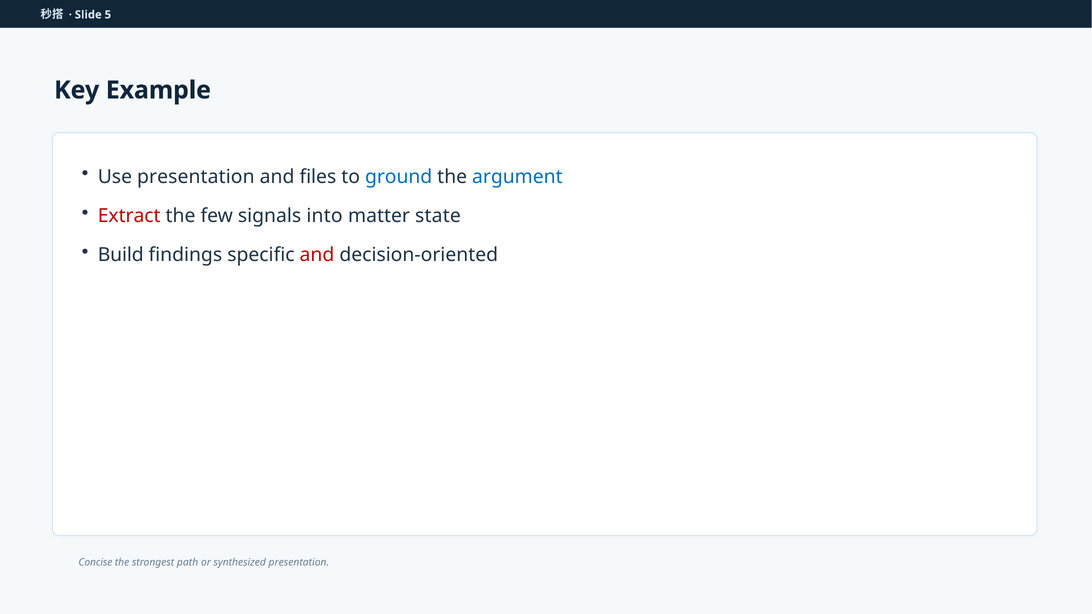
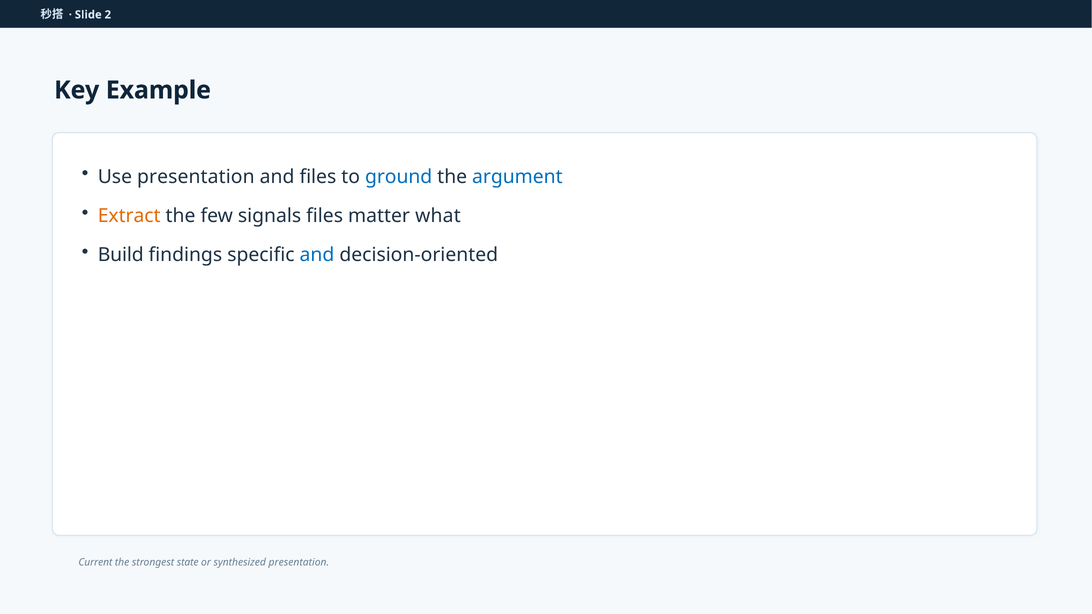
5: 5 -> 2 (108, 15)
Extract colour: red -> orange (129, 216)
signals into: into -> files (325, 216)
state: state -> what (438, 216)
and colour: red -> blue (317, 255)
Concise: Concise -> Current (95, 563)
path: path -> state (188, 563)
